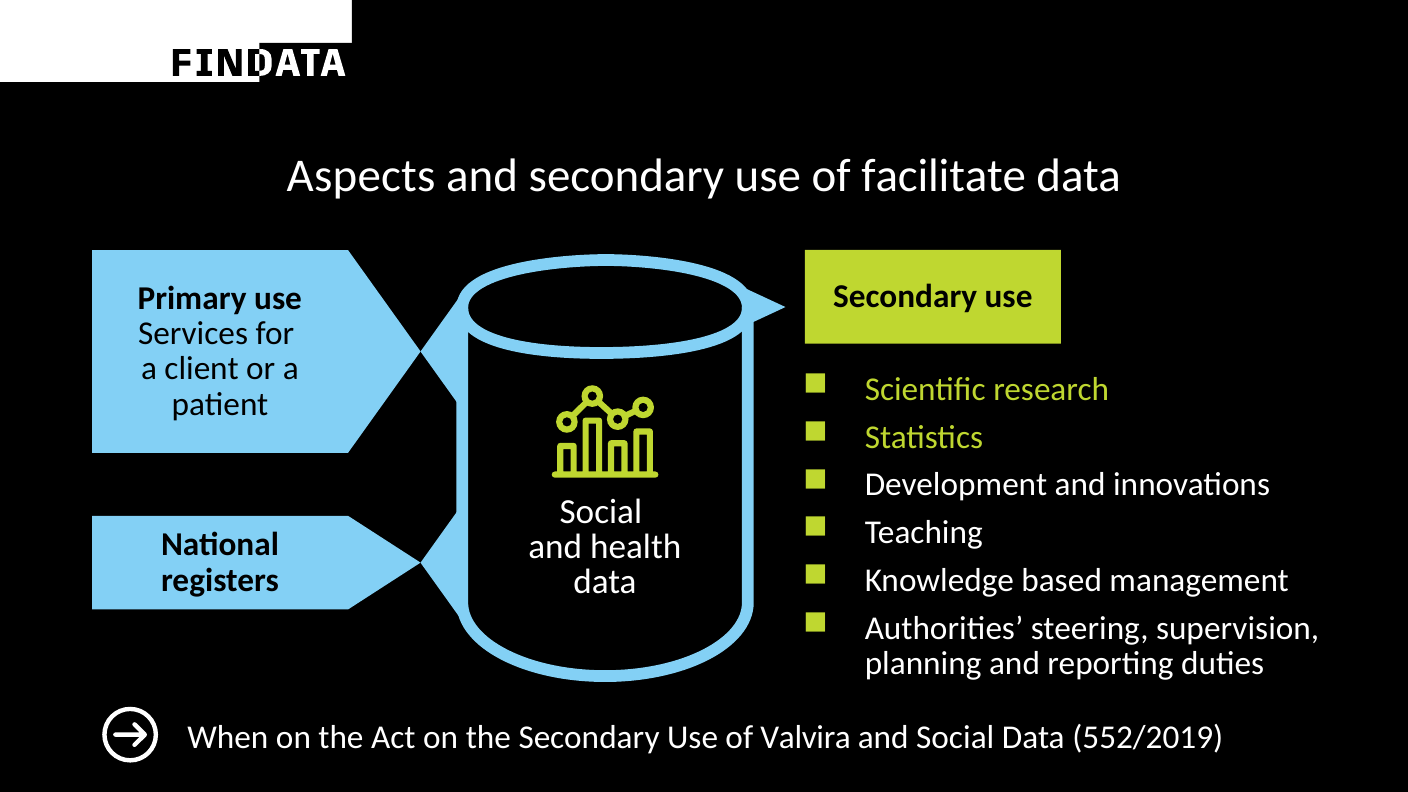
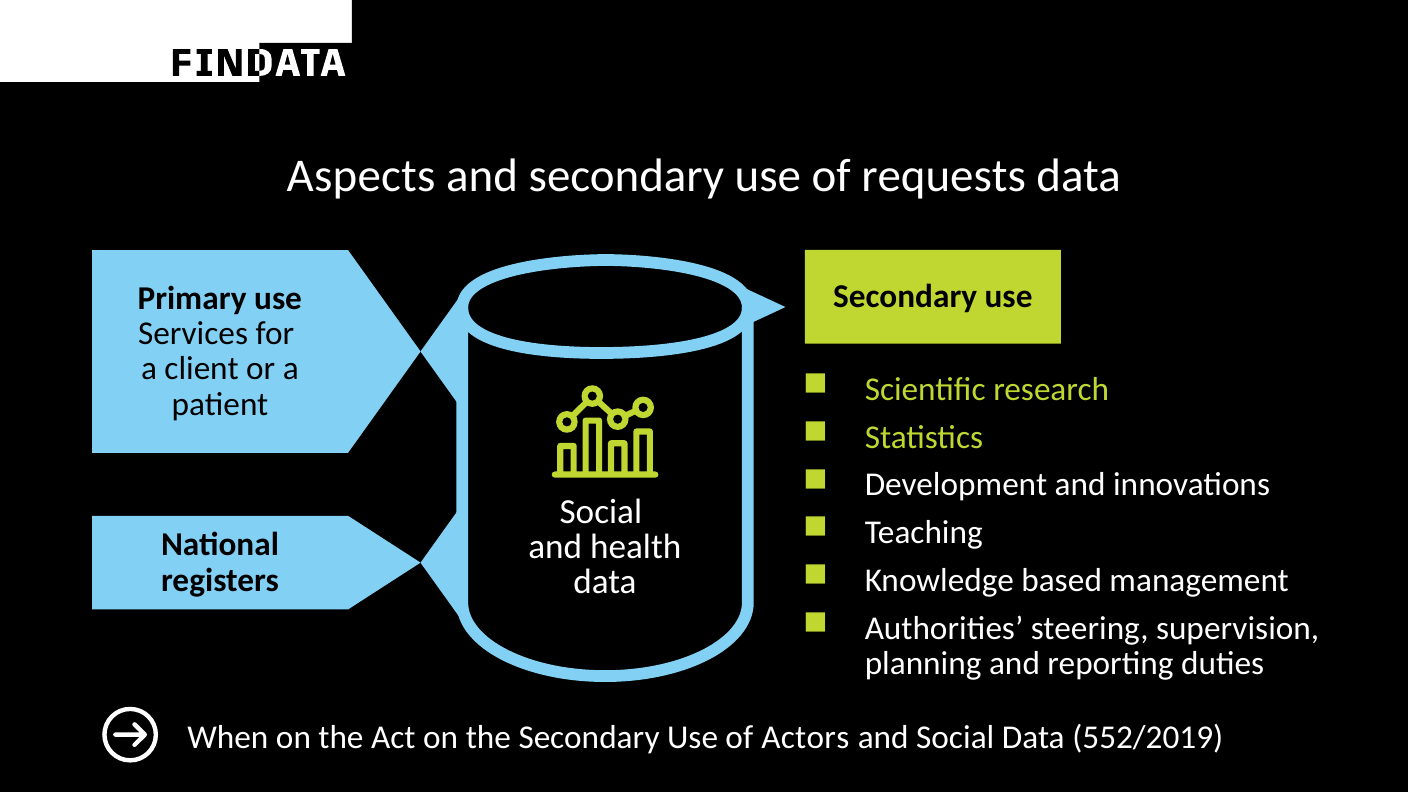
facilitate: facilitate -> requests (944, 176)
Valvira: Valvira -> Actors (805, 737)
